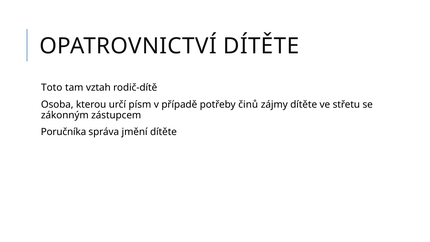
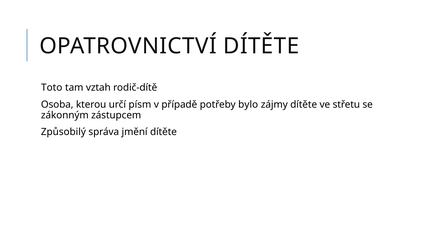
činů: činů -> bylo (248, 104)
Poručníka: Poručníka -> Způsobilý (63, 132)
